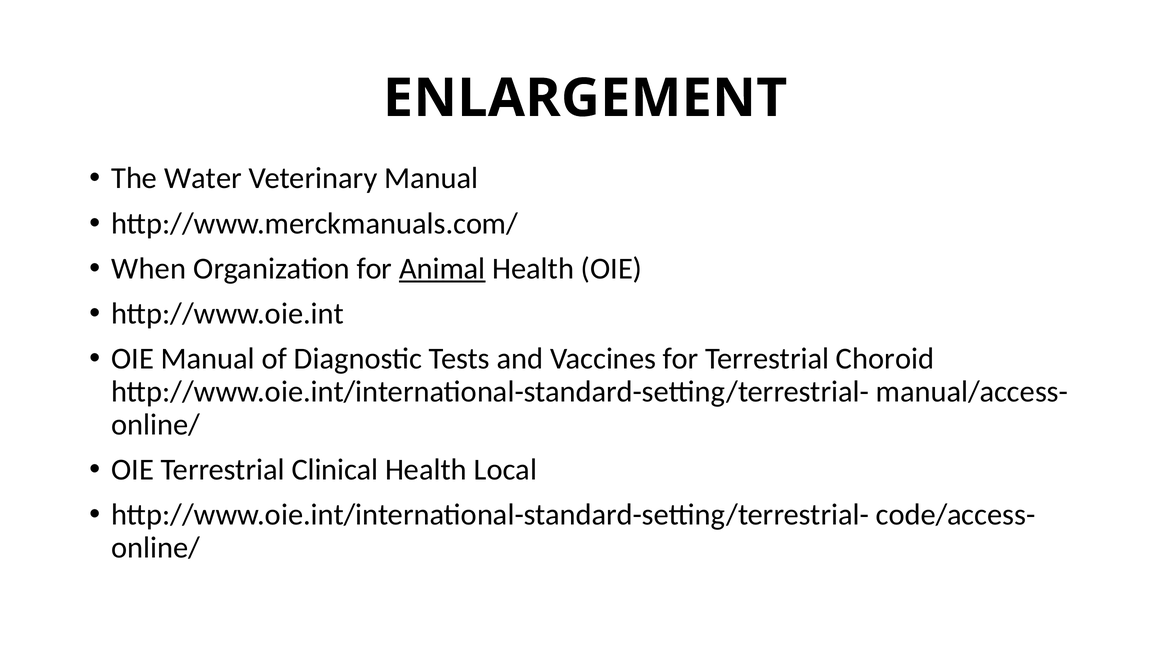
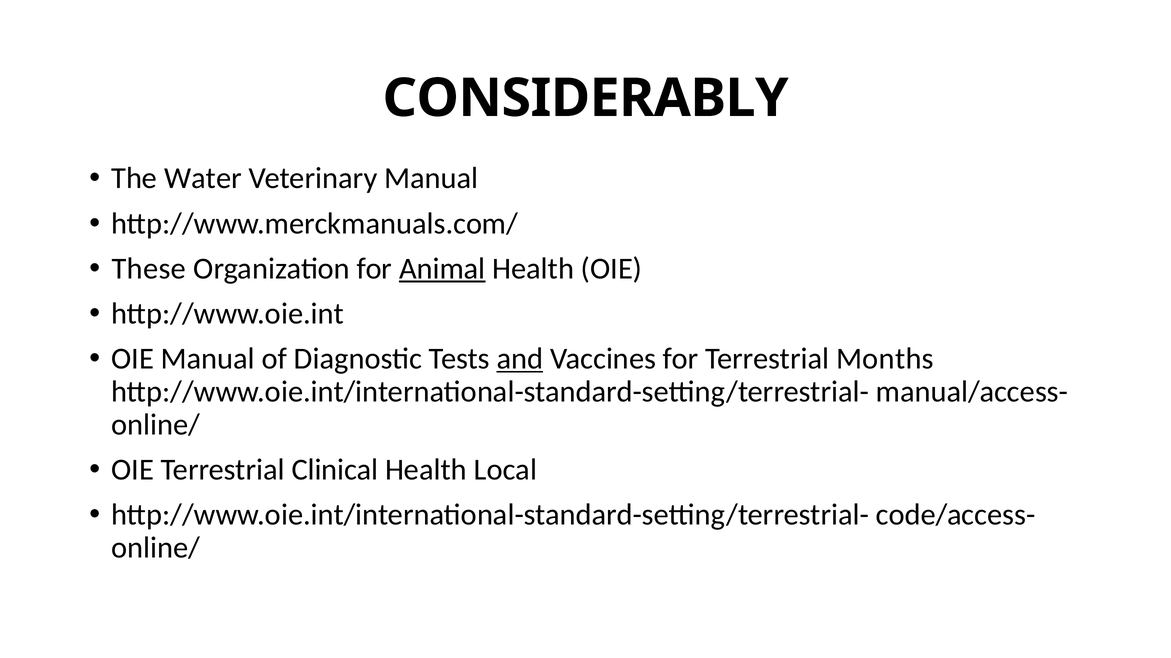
ENLARGEMENT: ENLARGEMENT -> CONSIDERABLY (586, 98)
When: When -> These (149, 269)
and underline: none -> present (520, 359)
Choroid: Choroid -> Months (885, 359)
